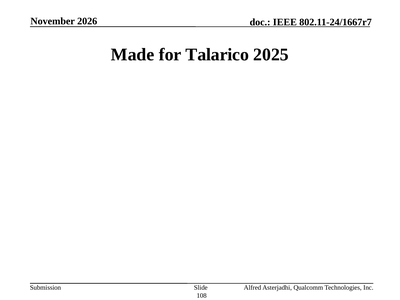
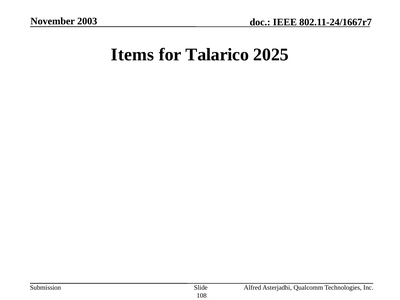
2026: 2026 -> 2003 (87, 21)
Made: Made -> Items (133, 55)
